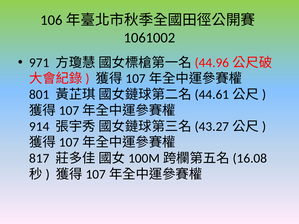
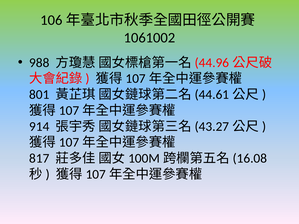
971: 971 -> 988 (39, 63)
